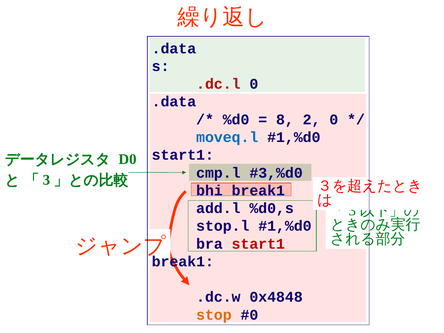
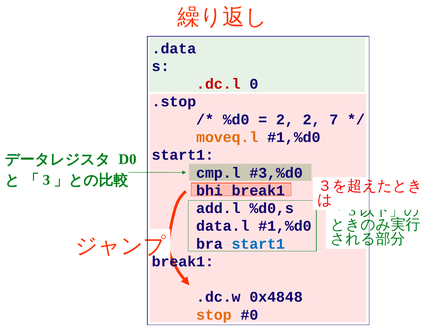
.data: .data -> .stop (174, 102)
8: 8 -> 2 (285, 120)
2 0: 0 -> 7 (334, 120)
moveq.l colour: blue -> orange (227, 137)
stop.l: stop.l -> data.l (223, 226)
start1 colour: red -> blue (258, 244)
